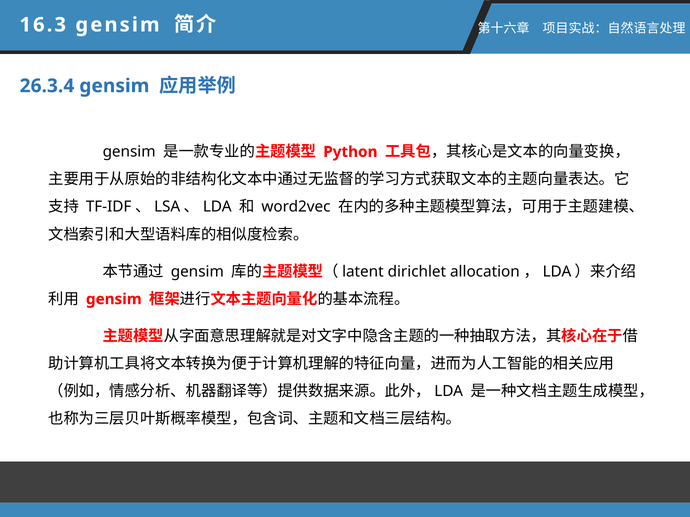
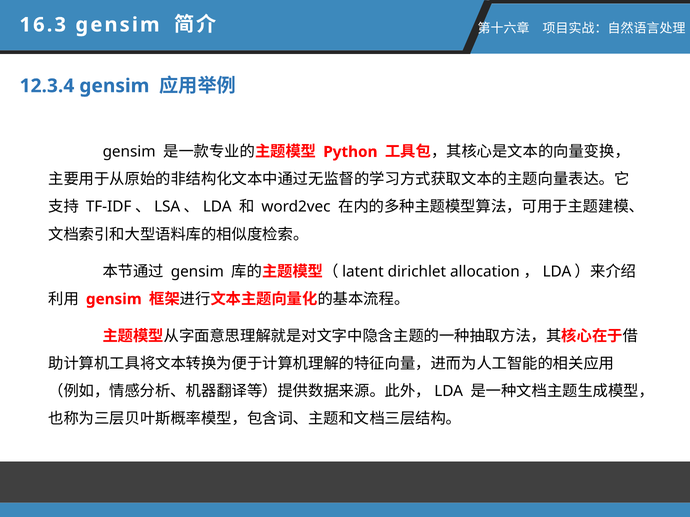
26.3.4: 26.3.4 -> 12.3.4 (47, 86)
